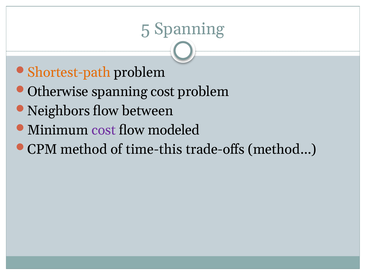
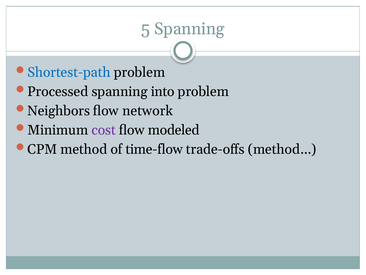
Shortest-path colour: orange -> blue (69, 72)
Otherwise: Otherwise -> Processed (58, 91)
spanning cost: cost -> into (163, 91)
between: between -> network (148, 111)
time-this: time-this -> time-flow (154, 149)
